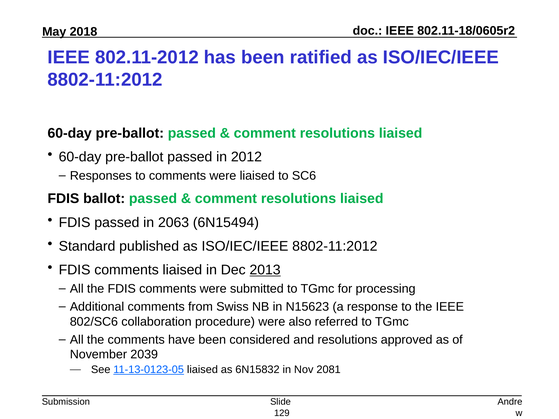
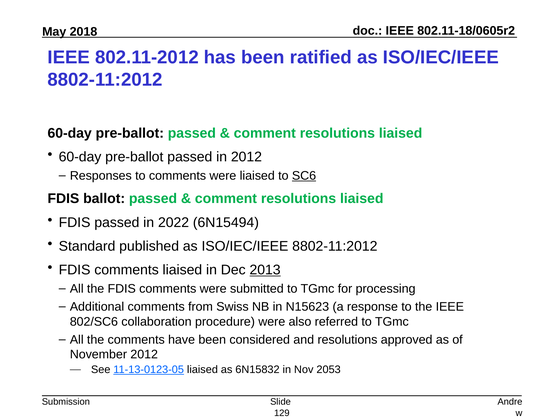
SC6 underline: none -> present (304, 176)
2063: 2063 -> 2022 (174, 223)
November 2039: 2039 -> 2012 (144, 355)
2081: 2081 -> 2053 (329, 370)
